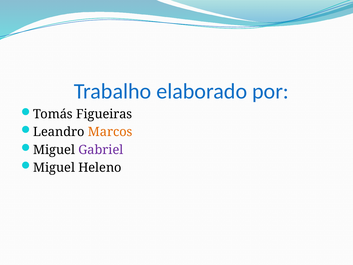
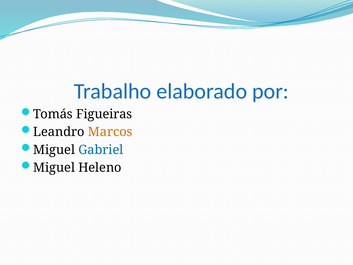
Gabriel colour: purple -> blue (101, 150)
